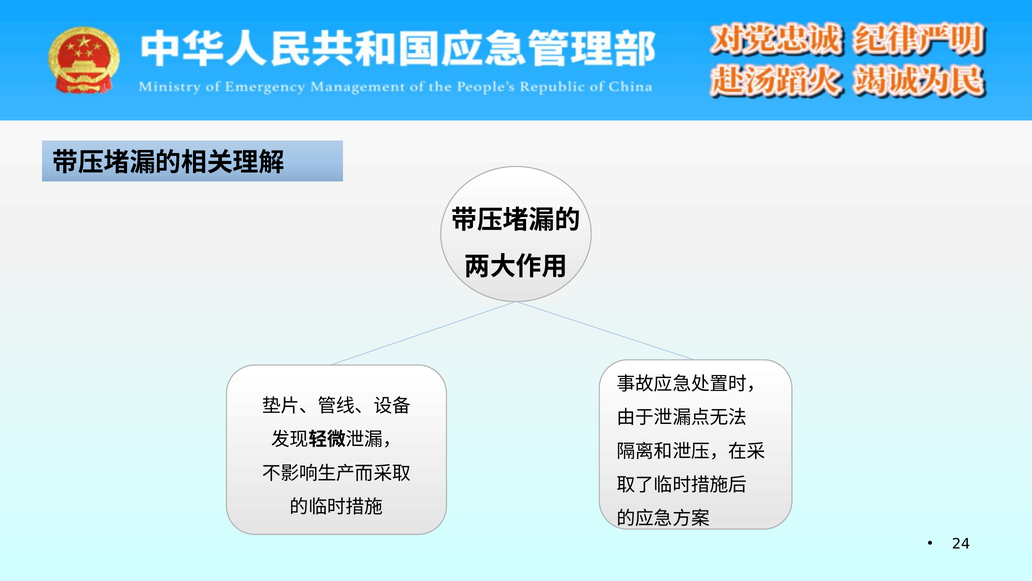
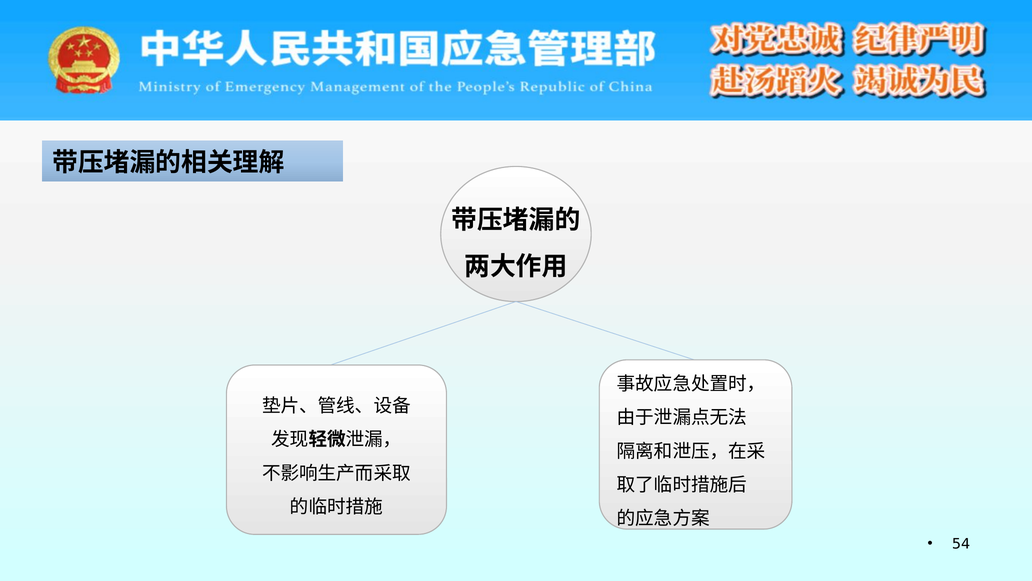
24: 24 -> 54 (961, 543)
